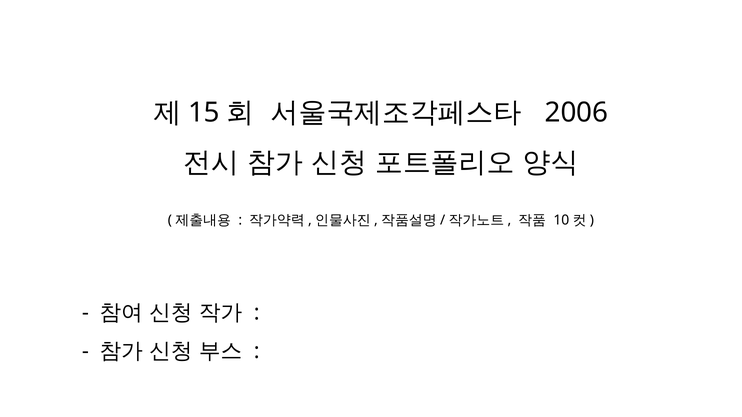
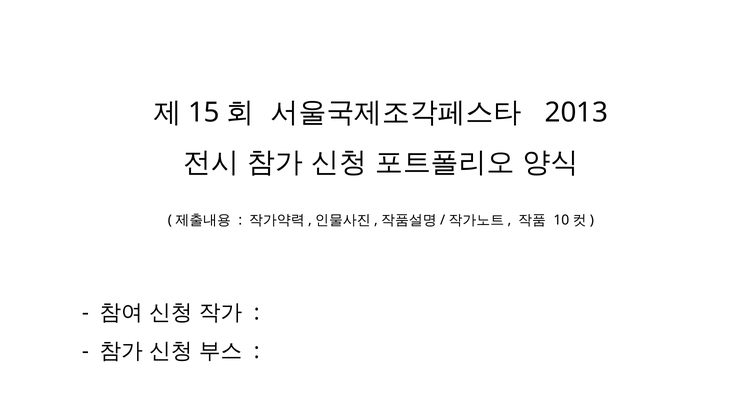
2006: 2006 -> 2013 (576, 113)
